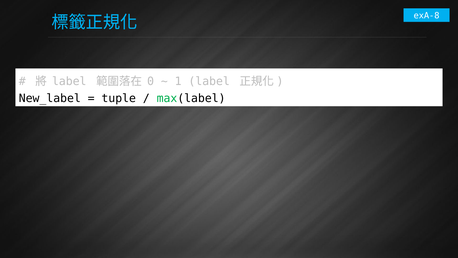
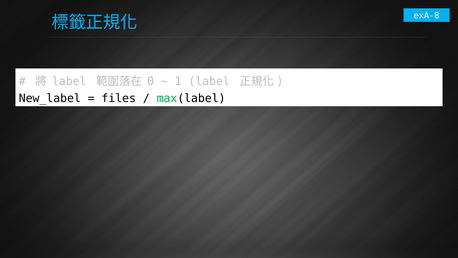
tuple: tuple -> files (119, 98)
